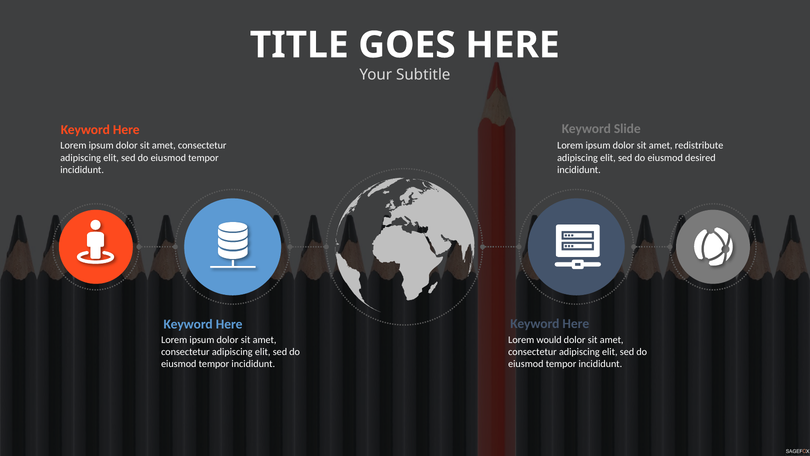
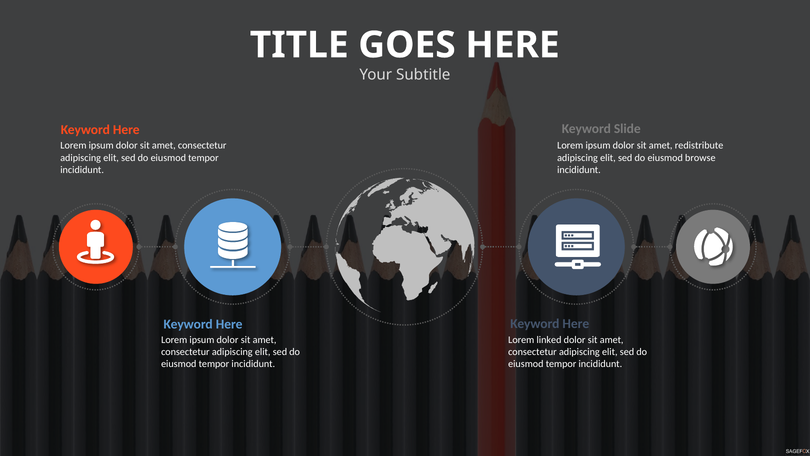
desired: desired -> browse (700, 158)
would: would -> linked (549, 339)
